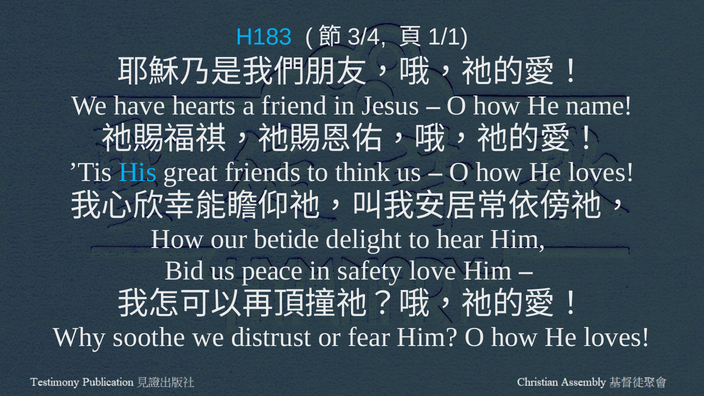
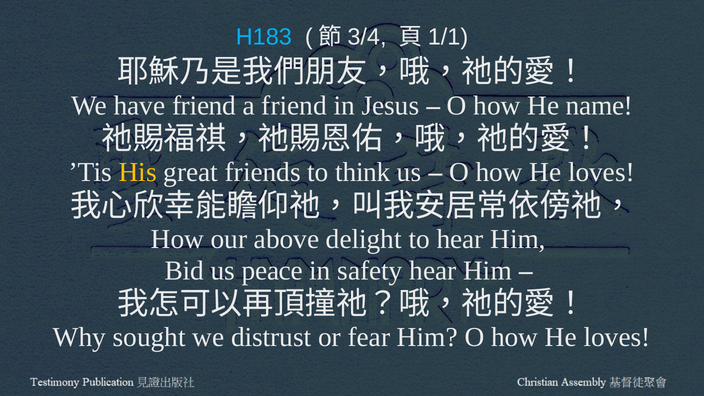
have hearts: hearts -> friend (204, 105)
His colour: light blue -> yellow (138, 172)
betide: betide -> above (287, 239)
safety love: love -> hear (433, 271)
soothe: soothe -> sought (149, 337)
